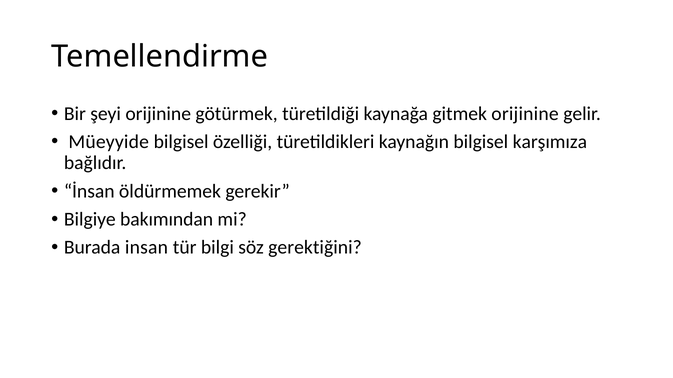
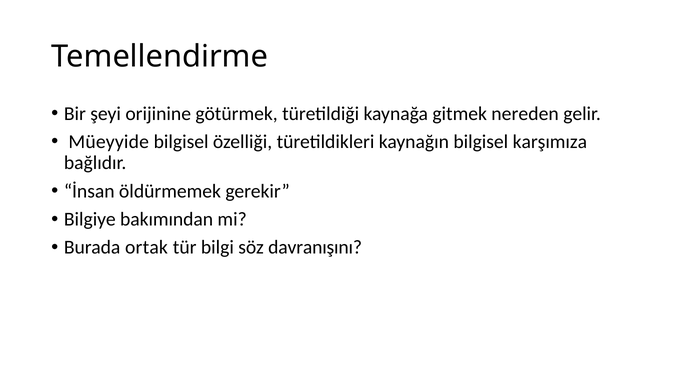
gitmek orijinine: orijinine -> nereden (525, 114)
insan: insan -> ortak (146, 248)
gerektiğini: gerektiğini -> davranışını (315, 248)
